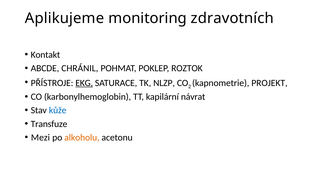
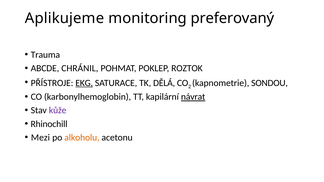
zdravotních: zdravotních -> preferovaný (232, 18)
Kontakt: Kontakt -> Trauma (45, 55)
NLZP: NLZP -> DĚLÁ (164, 83)
PROJEKT: PROJEKT -> SONDOU (270, 83)
návrat underline: none -> present (193, 97)
kůže colour: blue -> purple (58, 111)
Transfuze: Transfuze -> Rhinochill (49, 124)
